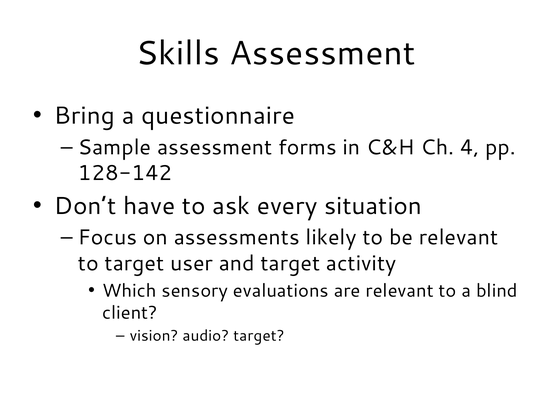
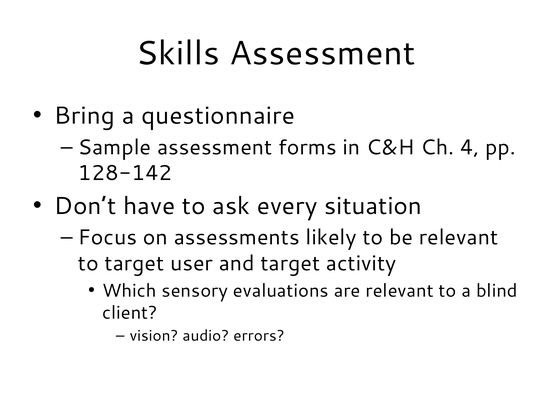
audio target: target -> errors (259, 336)
